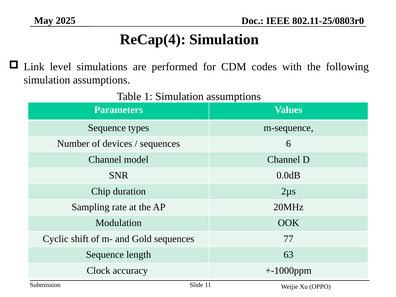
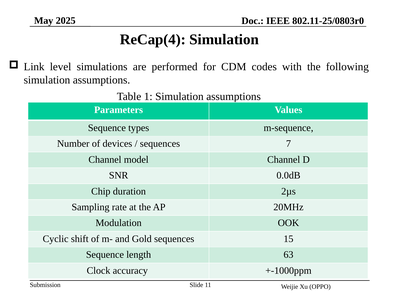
6: 6 -> 7 (288, 144)
77: 77 -> 15 (288, 239)
